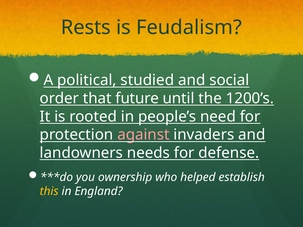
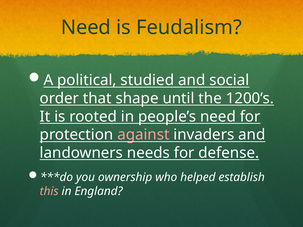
Rests: Rests -> Need (86, 28)
future: future -> shape (137, 98)
this colour: yellow -> pink (49, 191)
